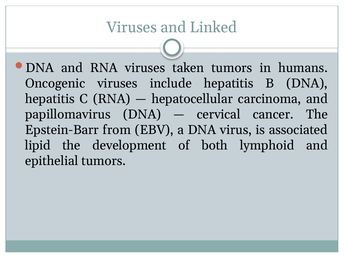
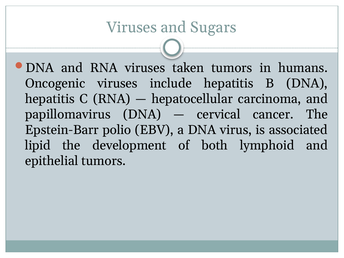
Linked: Linked -> Sugars (213, 27)
from: from -> polio (117, 130)
